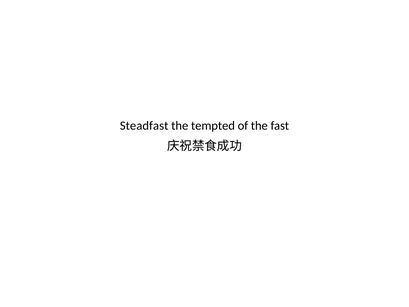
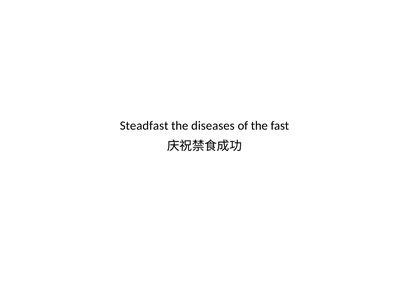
tempted: tempted -> diseases (213, 126)
